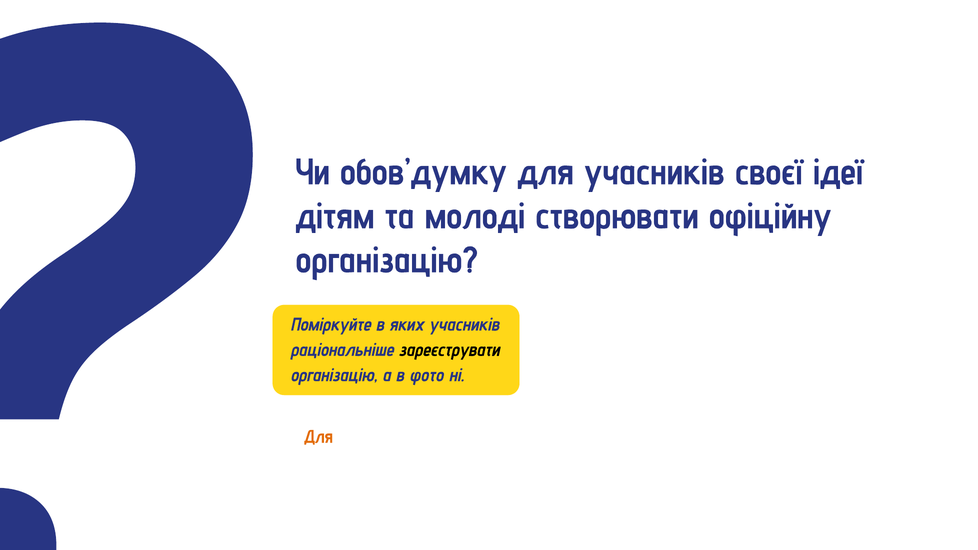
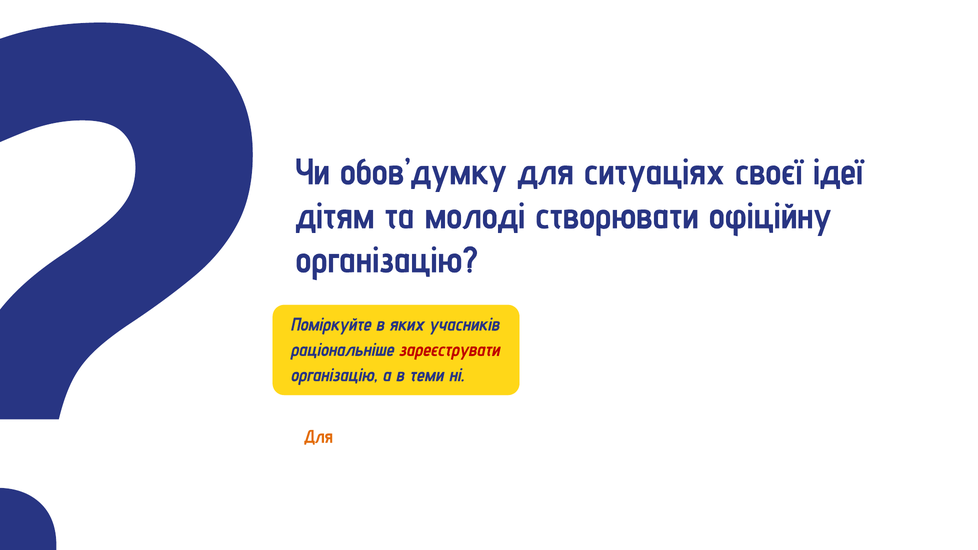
для учасників: учасників -> ситуаціях (654, 172)
зареєструвати colour: black -> red (449, 350)
фото: фото -> теми (426, 375)
